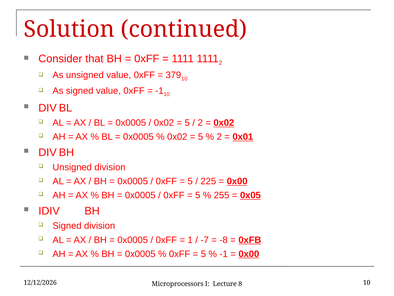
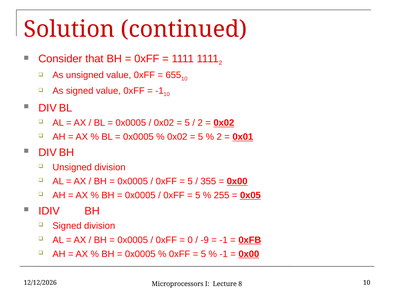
379: 379 -> 655 (173, 75)
225: 225 -> 355 (208, 181)
1: 1 -> 0 (190, 240)
-7: -7 -> -9 (205, 240)
-8: -8 -> -1 (224, 240)
